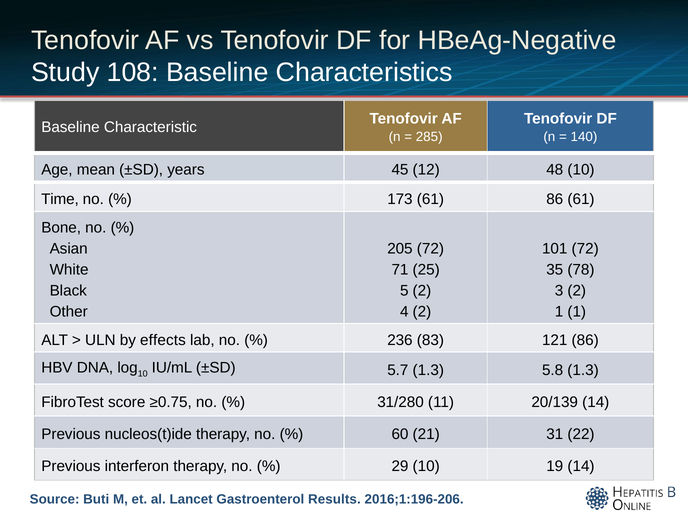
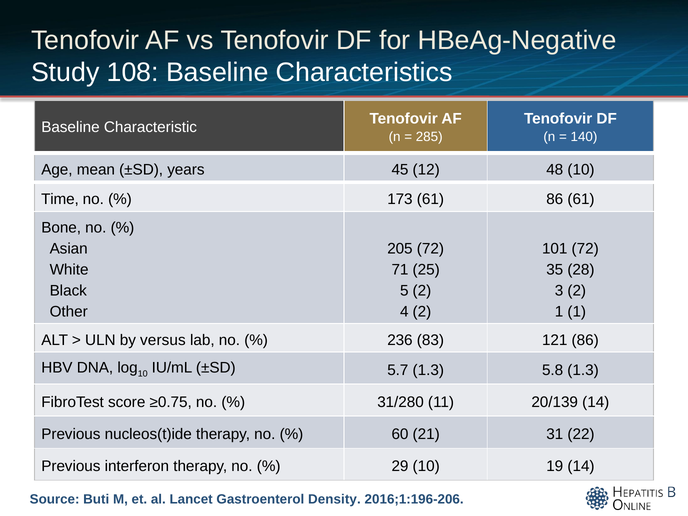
78: 78 -> 28 (581, 270)
effects: effects -> versus (163, 340)
Results: Results -> Density (334, 499)
